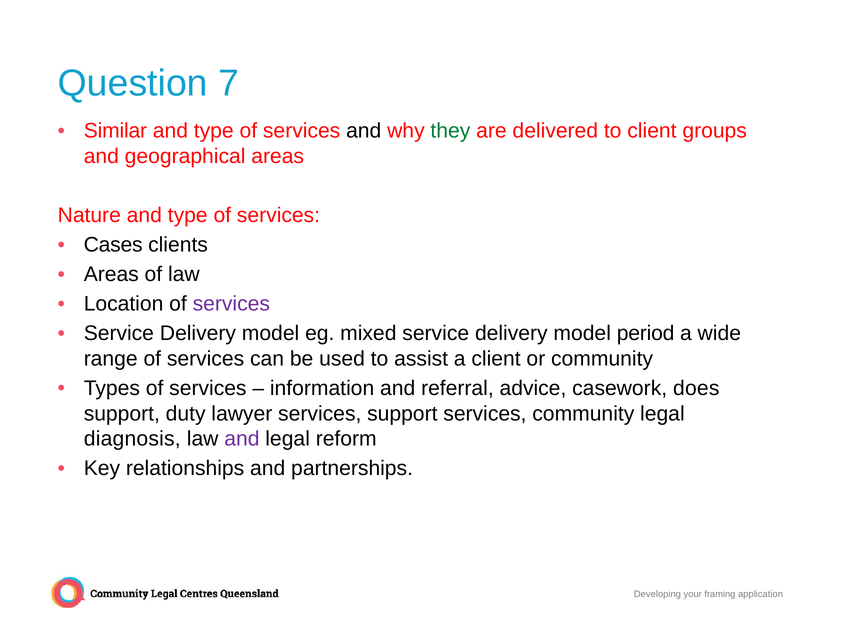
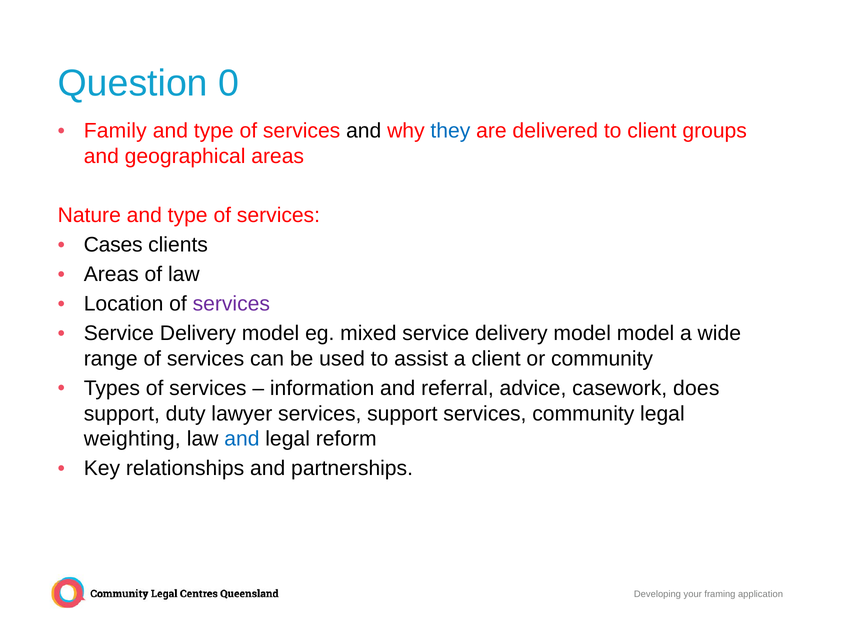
7: 7 -> 0 (229, 83)
Similar: Similar -> Family (115, 131)
they colour: green -> blue (450, 131)
model period: period -> model (646, 333)
diagnosis: diagnosis -> weighting (132, 439)
and colour: purple -> blue (242, 439)
